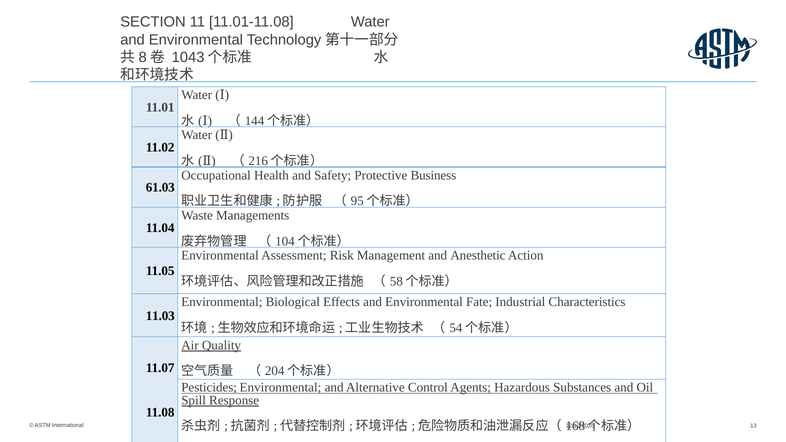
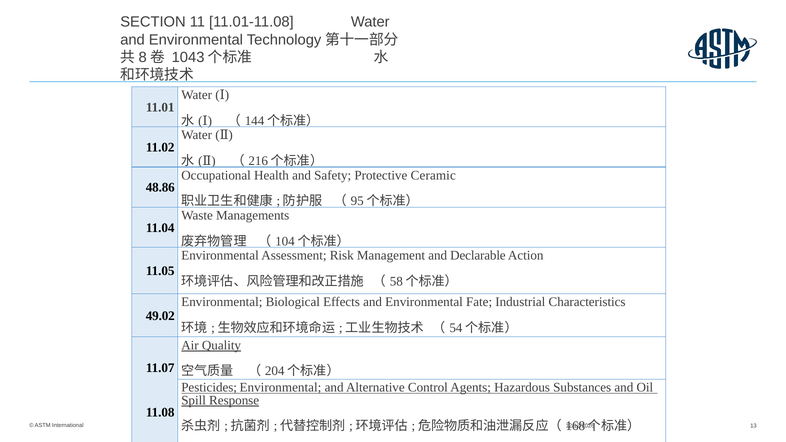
Business: Business -> Ceramic (433, 175)
61.03: 61.03 -> 48.86 (160, 188)
Anesthetic: Anesthetic -> Declarable (478, 256)
11.03: 11.03 -> 49.02 (160, 316)
